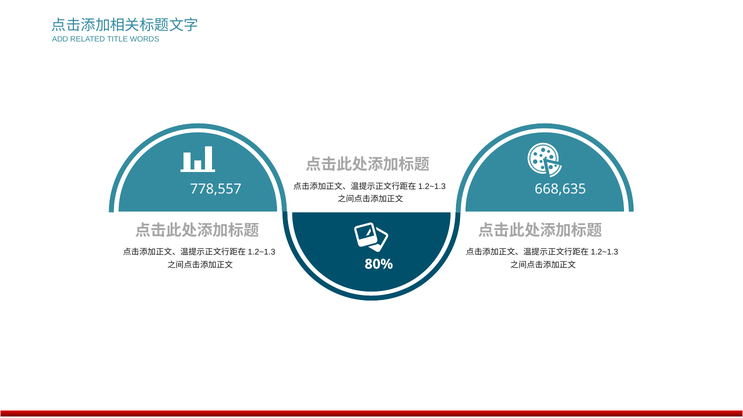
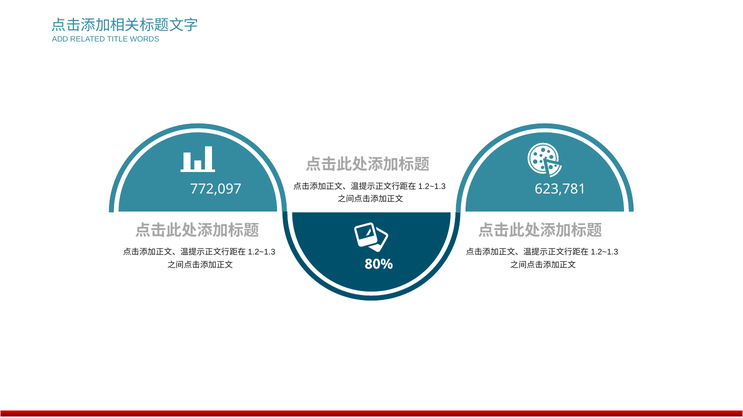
778,557: 778,557 -> 772,097 (216, 189)
668,635: 668,635 -> 623,781 (560, 189)
